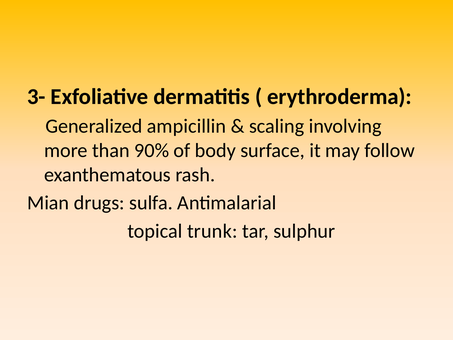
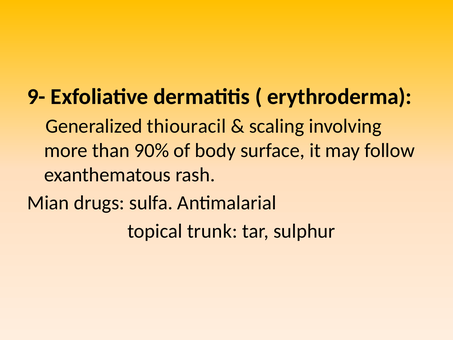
3-: 3- -> 9- (36, 97)
ampicillin: ampicillin -> thiouracil (186, 126)
